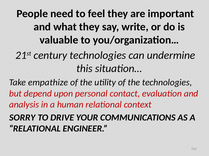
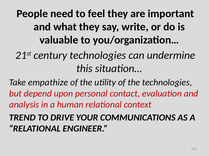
SORRY: SORRY -> TREND (22, 118)
